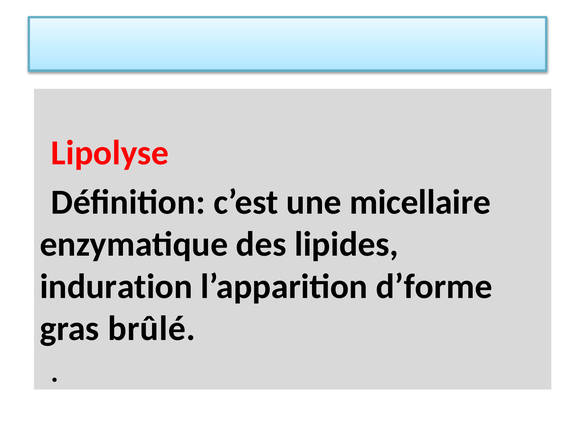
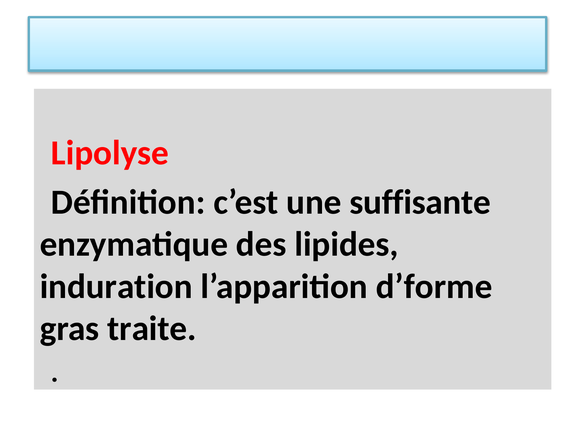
micellaire: micellaire -> suffisante (420, 202)
brûlé: brûlé -> traite (152, 329)
